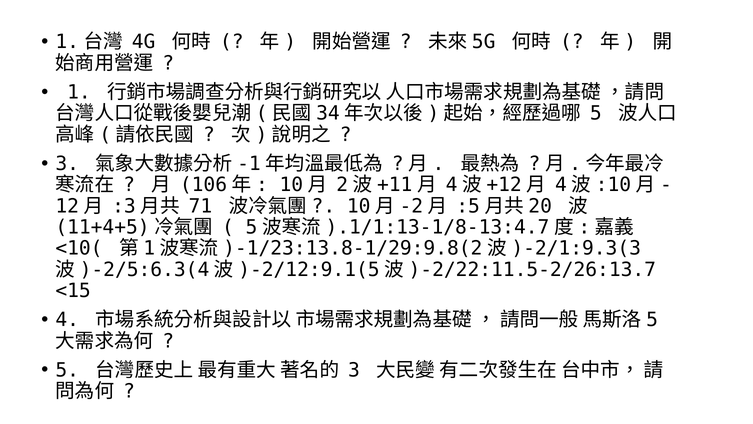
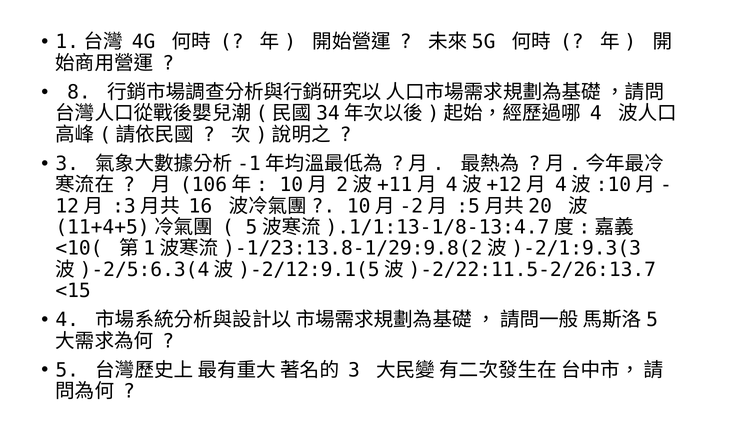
1: 1 -> 8 (79, 92)
5: 5 -> 4 (596, 113)
71: 71 -> 16 (200, 206)
